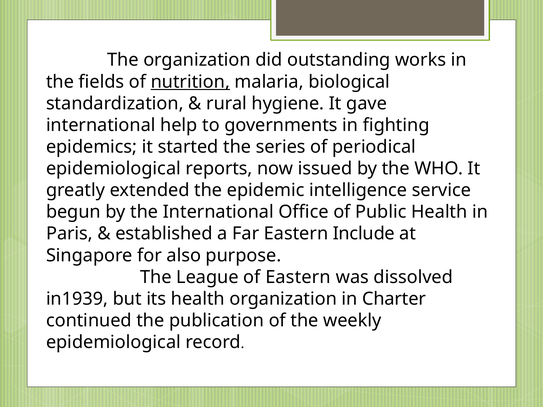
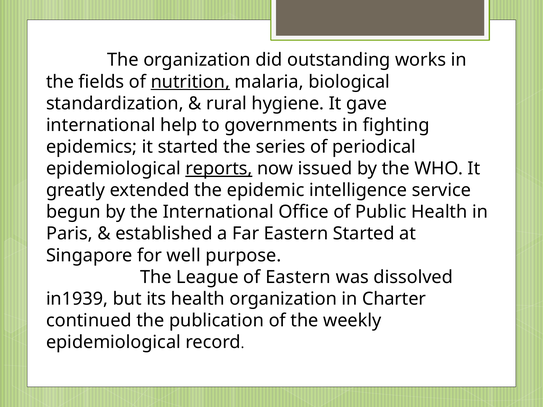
reports underline: none -> present (219, 169)
Eastern Include: Include -> Started (364, 234)
also: also -> well (184, 256)
